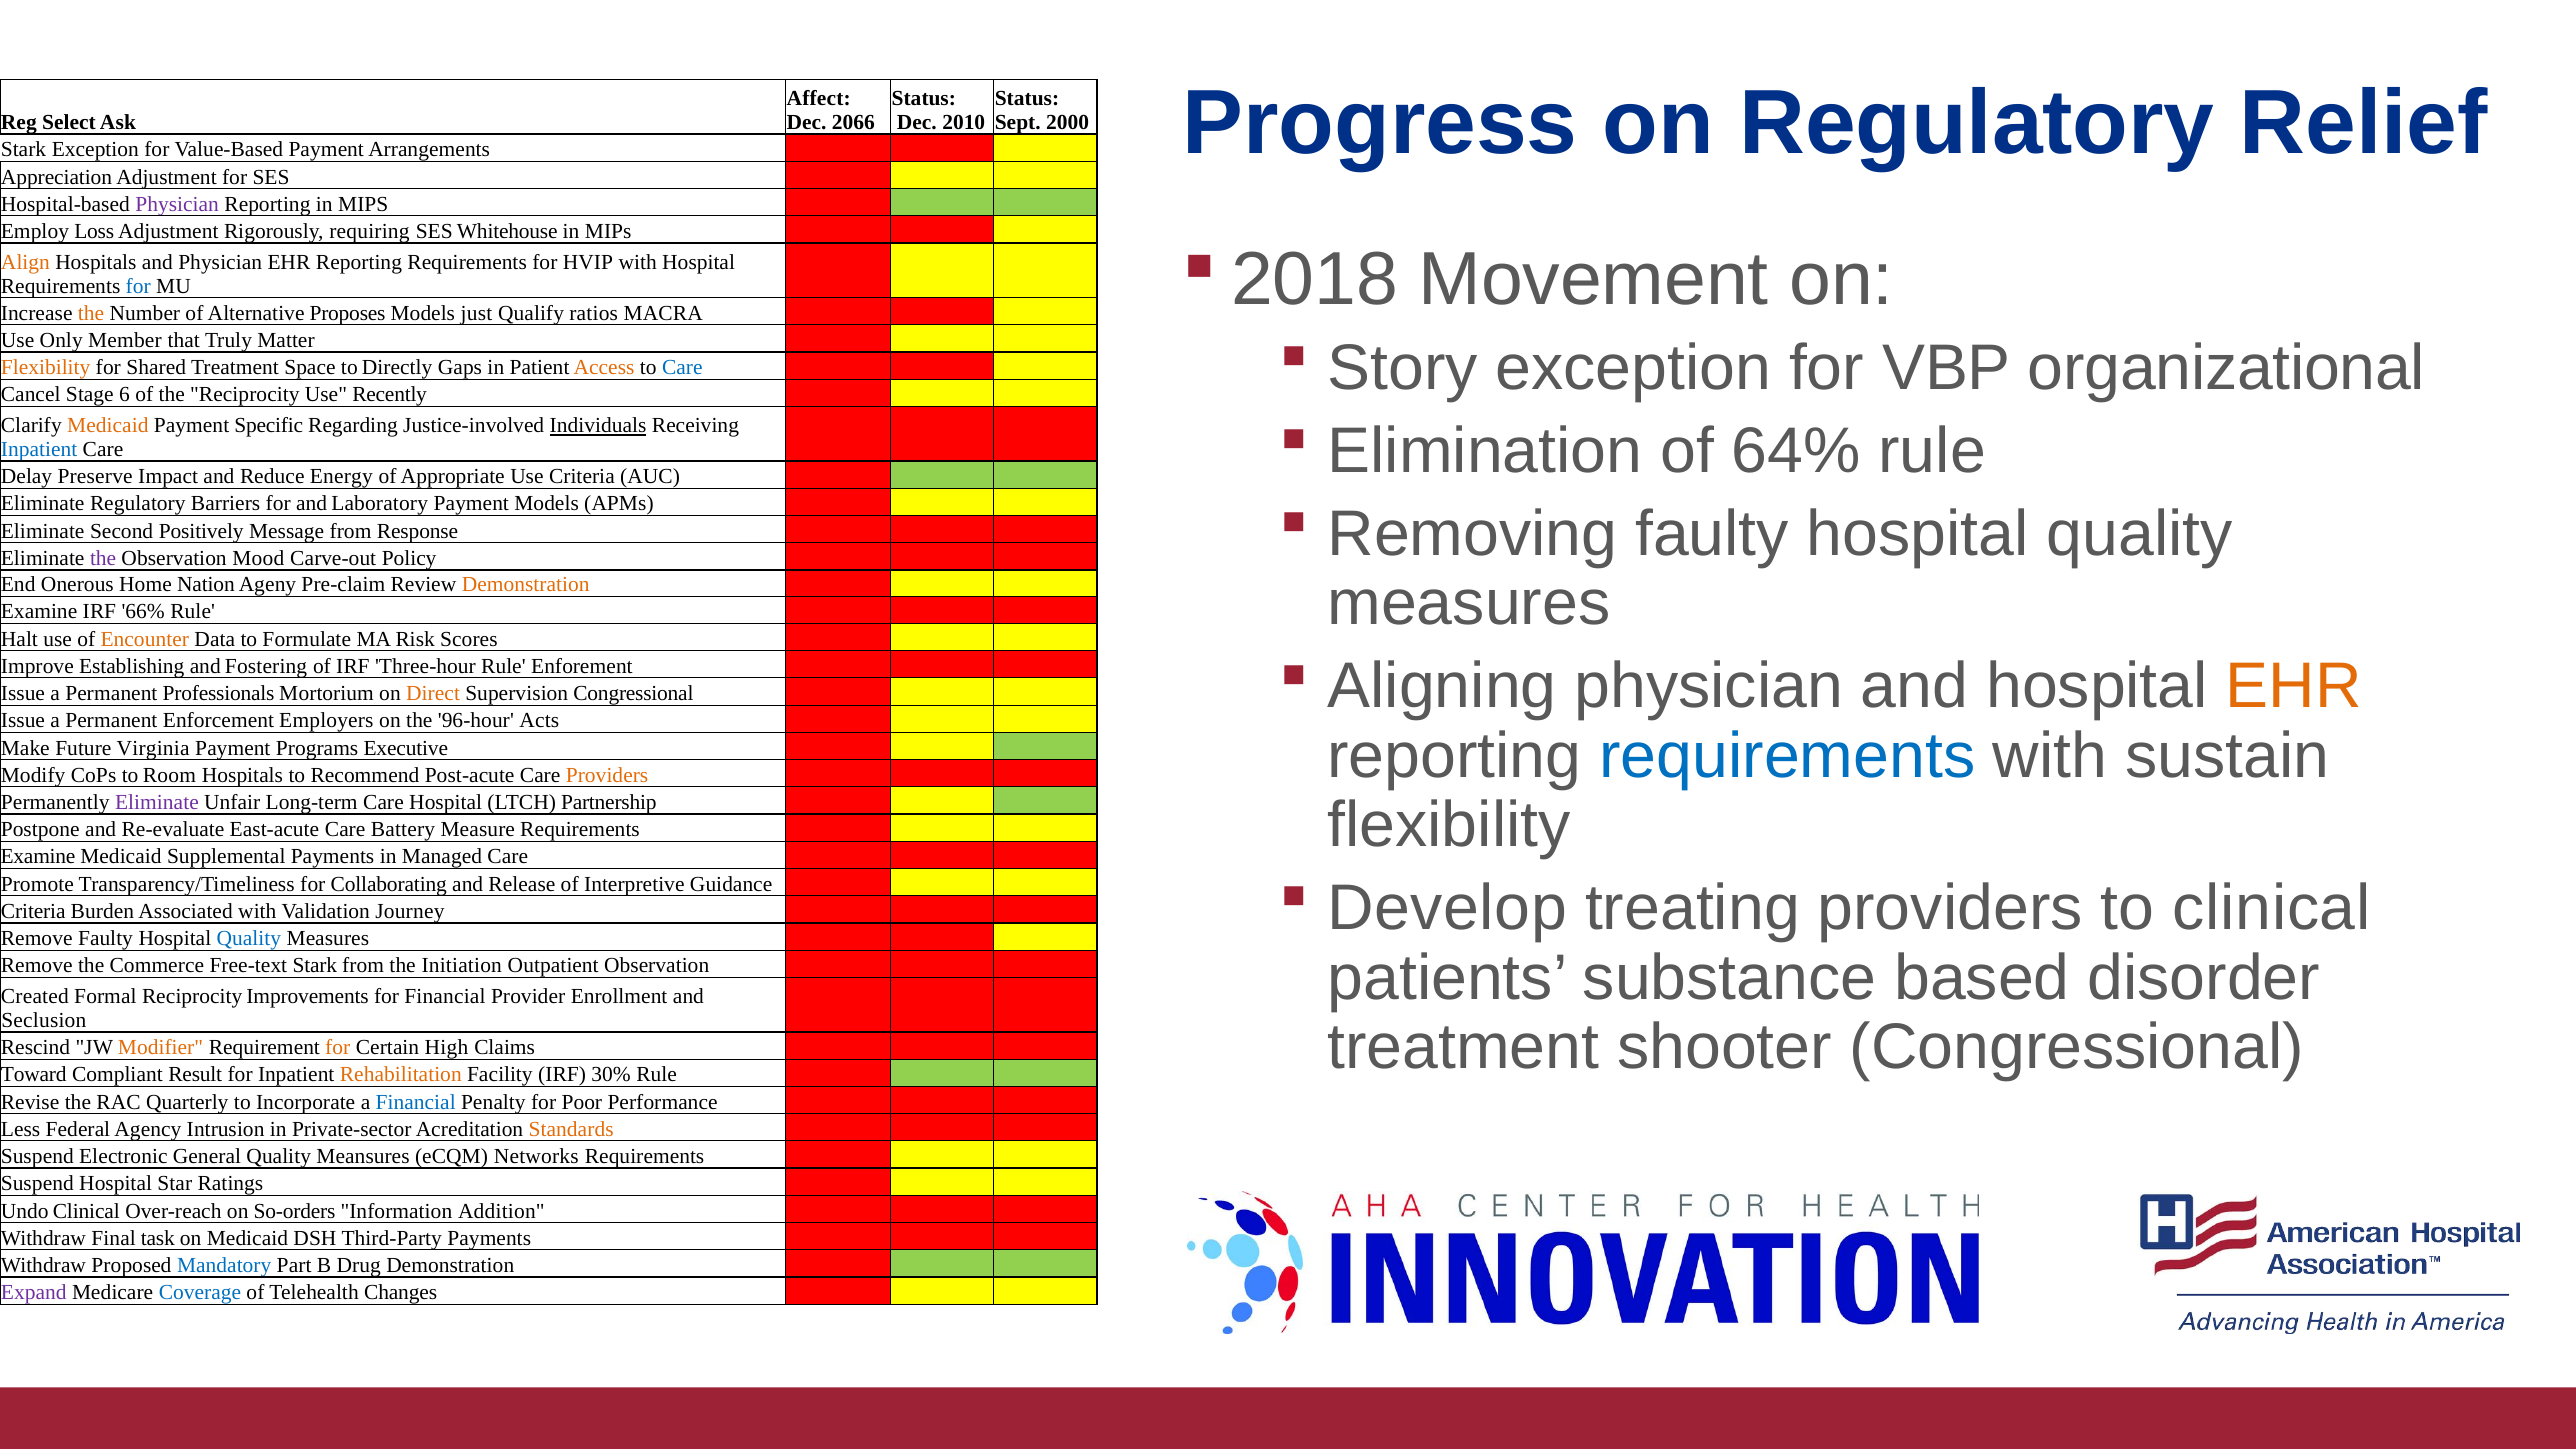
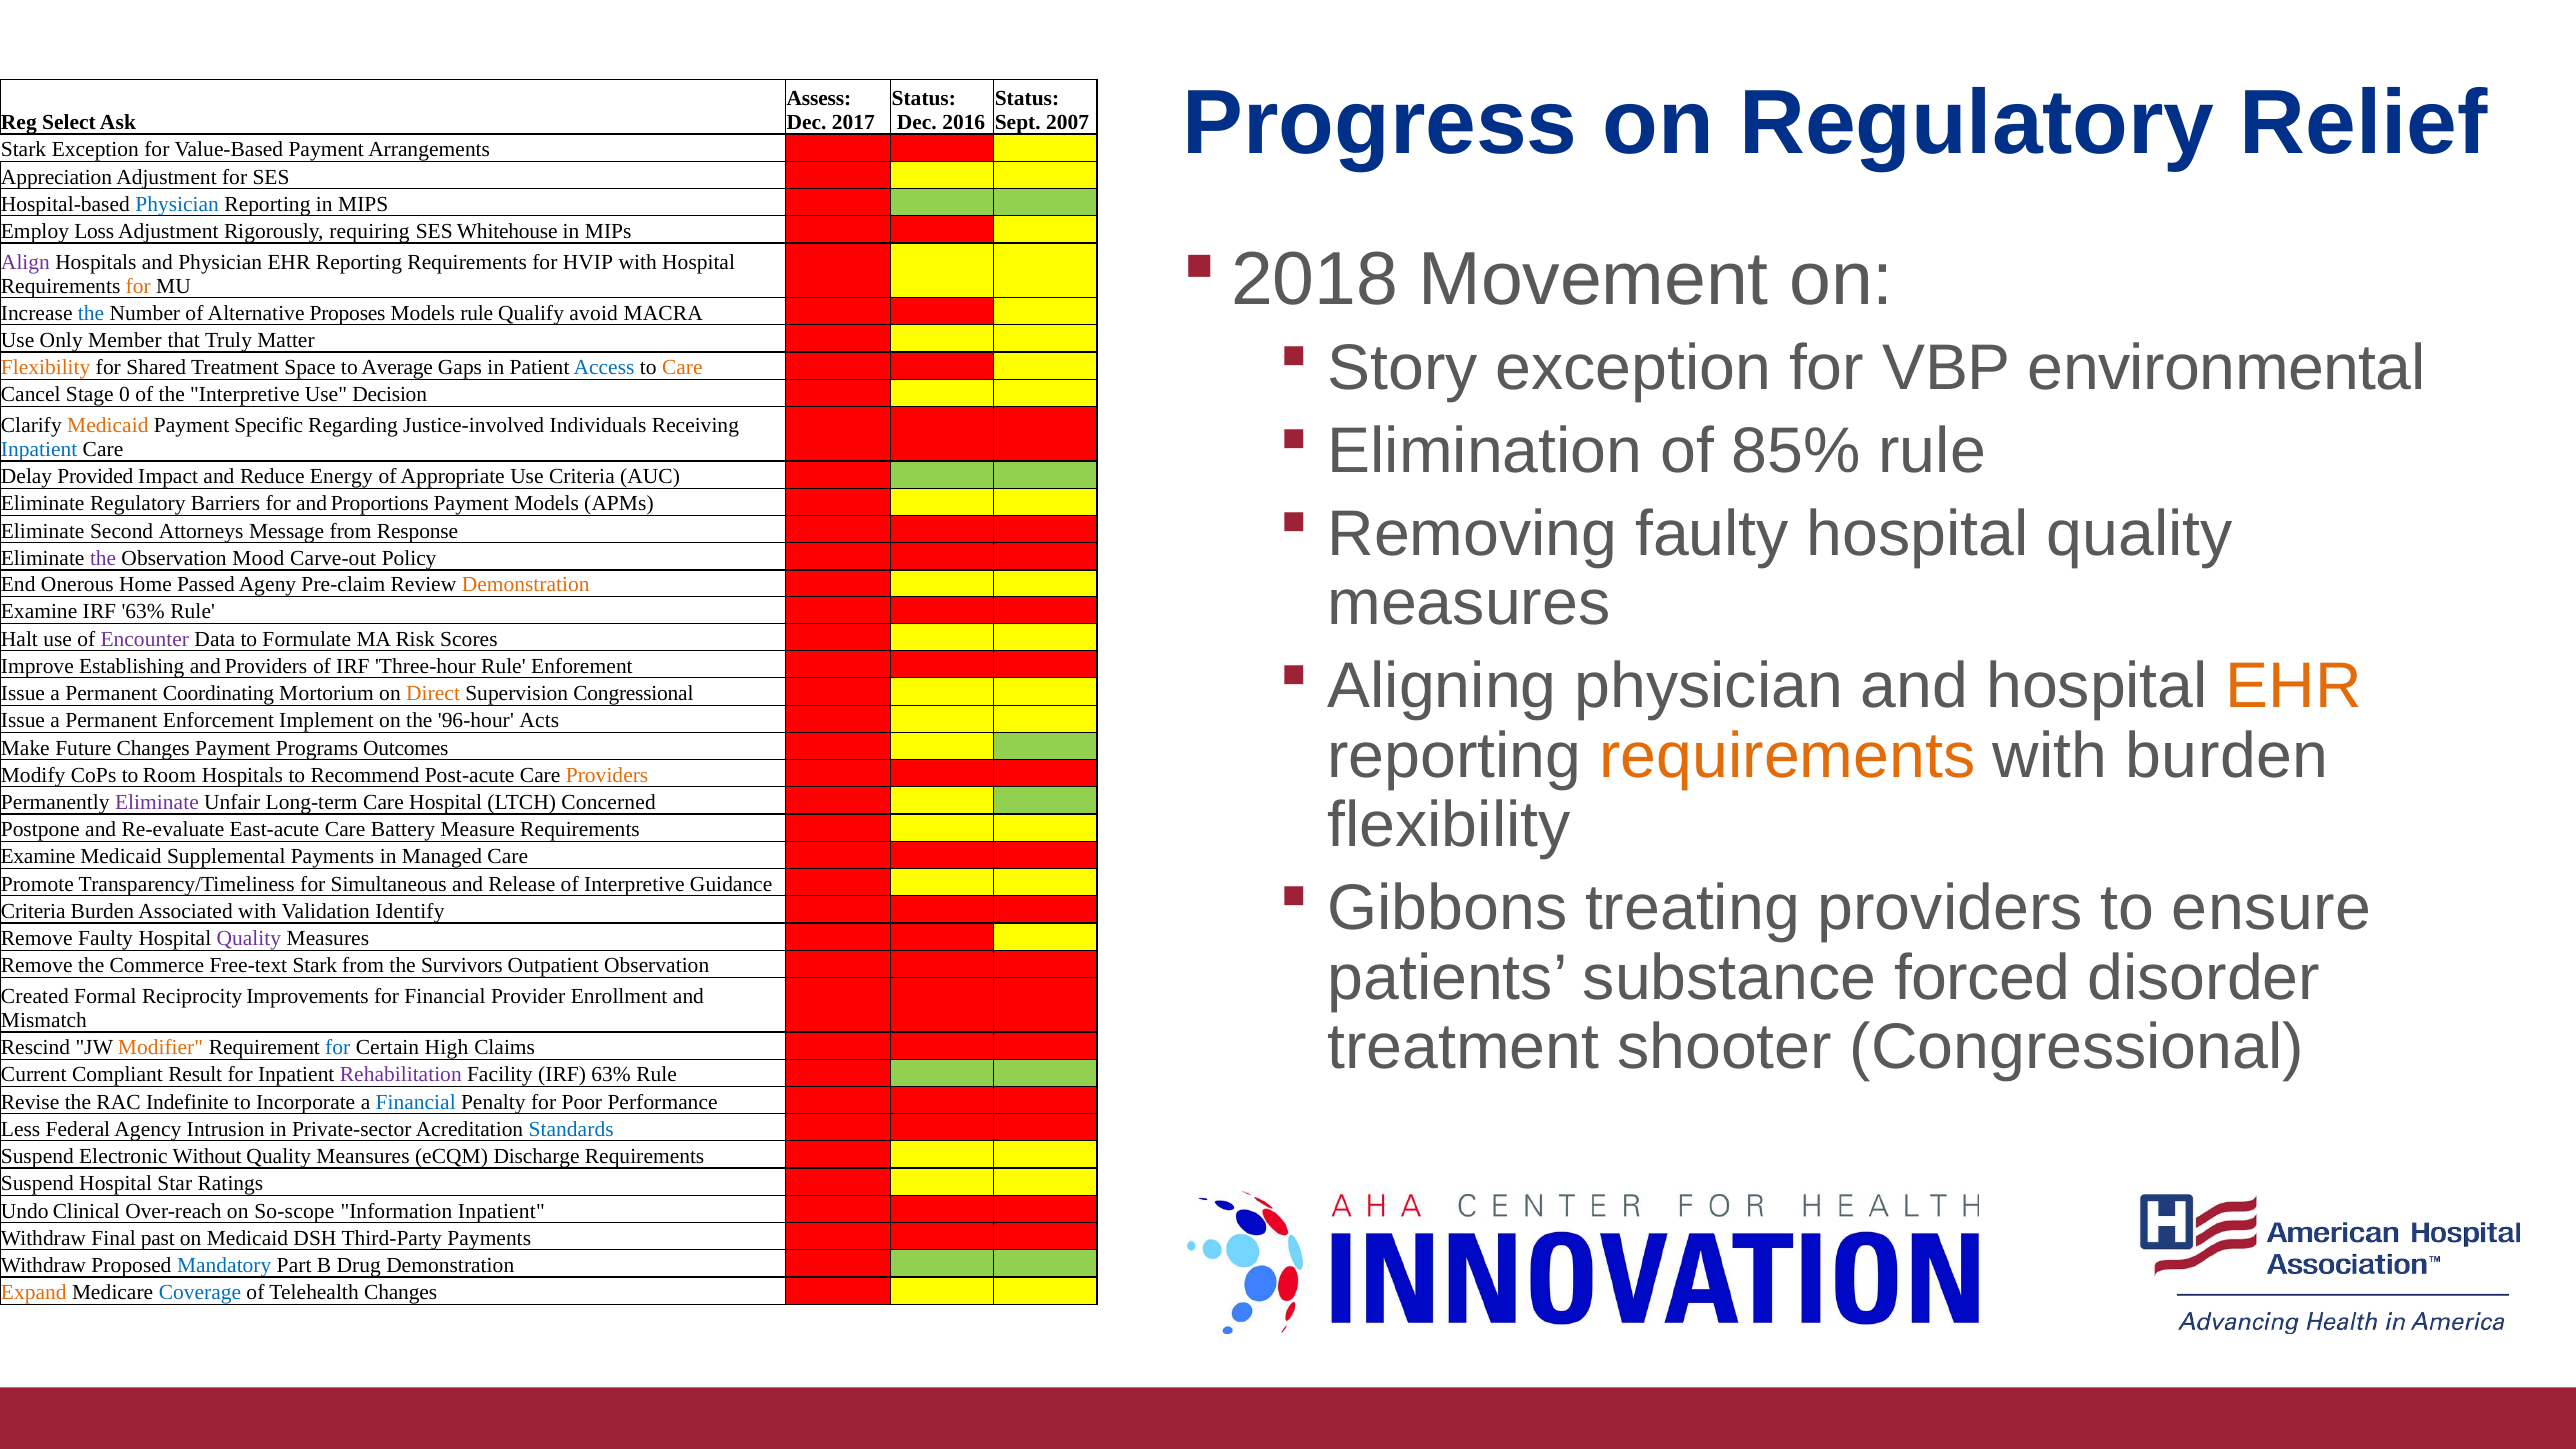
Affect: Affect -> Assess (819, 99)
2066: 2066 -> 2017 (853, 123)
2010: 2010 -> 2016 (964, 123)
2000: 2000 -> 2007 (1068, 123)
Physician colour: purple -> blue (177, 204)
Align colour: orange -> purple (25, 262)
for colour: blue -> orange (138, 286)
the colour: orange -> blue (91, 313)
Models just: just -> rule (477, 313)
ratios: ratios -> avoid (594, 313)
organizational: organizational -> environmental (2227, 368)
Directly: Directly -> Average (397, 368)
Access colour: orange -> blue (604, 368)
Care colour: blue -> orange (682, 368)
6: 6 -> 0 (125, 395)
the Reciprocity: Reciprocity -> Interpretive (245, 395)
Recently: Recently -> Decision (390, 395)
Individuals underline: present -> none (598, 426)
64%: 64% -> 85% (1796, 451)
Preserve: Preserve -> Provided (95, 477)
Laboratory: Laboratory -> Proportions (380, 504)
Positively: Positively -> Attorneys (201, 531)
Nation: Nation -> Passed (206, 585)
Examine IRF 66%: 66% -> 63% (143, 612)
Encounter colour: orange -> purple (145, 639)
and Fostering: Fostering -> Providers (266, 666)
Professionals: Professionals -> Coordinating (219, 694)
Employers: Employers -> Implement (326, 721)
requirements colour: blue -> orange (1787, 756)
with sustain: sustain -> burden (2227, 756)
Future Virginia: Virginia -> Changes (153, 748)
Executive: Executive -> Outcomes (406, 748)
Partnership: Partnership -> Concerned (609, 802)
Collaborating: Collaborating -> Simultaneous (389, 884)
Develop: Develop -> Gibbons (1448, 908)
to clinical: clinical -> ensure (2272, 908)
Journey: Journey -> Identify (410, 911)
Quality colour: blue -> purple (249, 939)
based: based -> forced (1982, 978)
Initiation: Initiation -> Survivors (462, 966)
Seclusion: Seclusion -> Mismatch (44, 1020)
for colour: orange -> blue (338, 1048)
Toward: Toward -> Current (34, 1075)
Rehabilitation colour: orange -> purple (401, 1075)
Facility IRF 30%: 30% -> 63% (611, 1075)
Quarterly: Quarterly -> Indefinite (187, 1102)
Standards colour: orange -> blue (571, 1129)
General: General -> Without (207, 1157)
Networks: Networks -> Discharge (537, 1157)
So-orders: So-orders -> So-scope (294, 1211)
Information Addition: Addition -> Inpatient (501, 1211)
task: task -> past (158, 1238)
Expand colour: purple -> orange (34, 1293)
